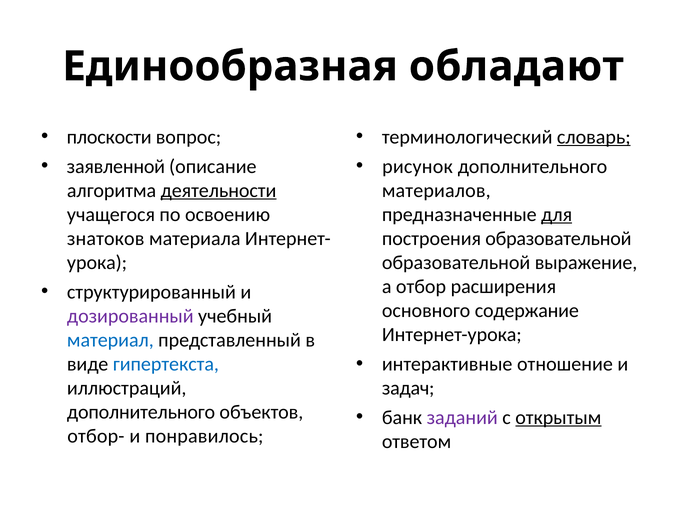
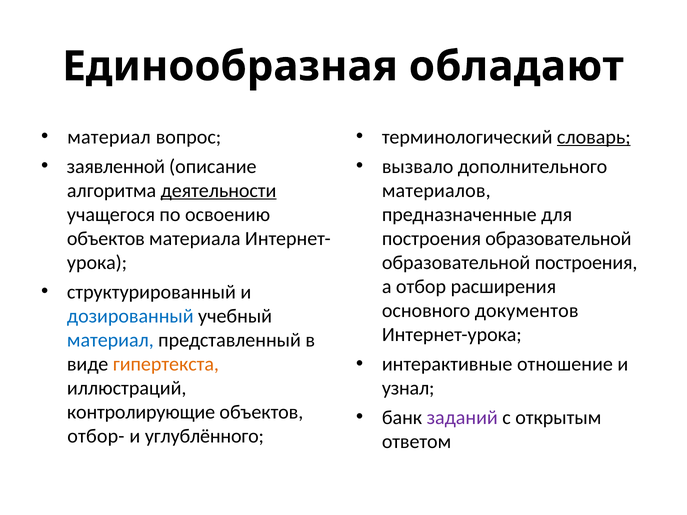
плоскости: плоскости -> материал (109, 137)
рисунок: рисунок -> вызвало (418, 166)
для underline: present -> none (557, 215)
знатоков: знатоков -> объектов (106, 239)
образовательной выражение: выражение -> построения (586, 263)
содержание: содержание -> документов (527, 311)
дозированный colour: purple -> blue (130, 316)
гипертекста colour: blue -> orange (166, 364)
задач: задач -> узнал (408, 388)
дополнительного: дополнительного -> контролирующие (141, 412)
открытым underline: present -> none (558, 418)
понравилось: понравилось -> углублённого (204, 436)
